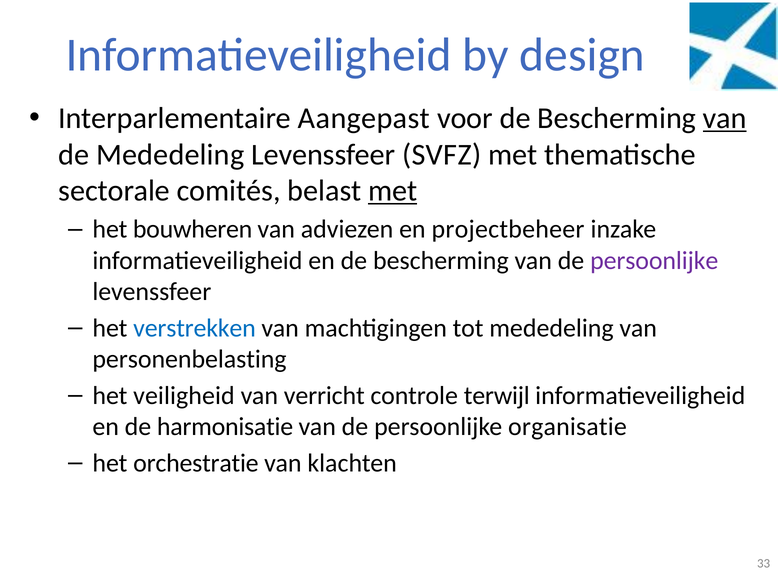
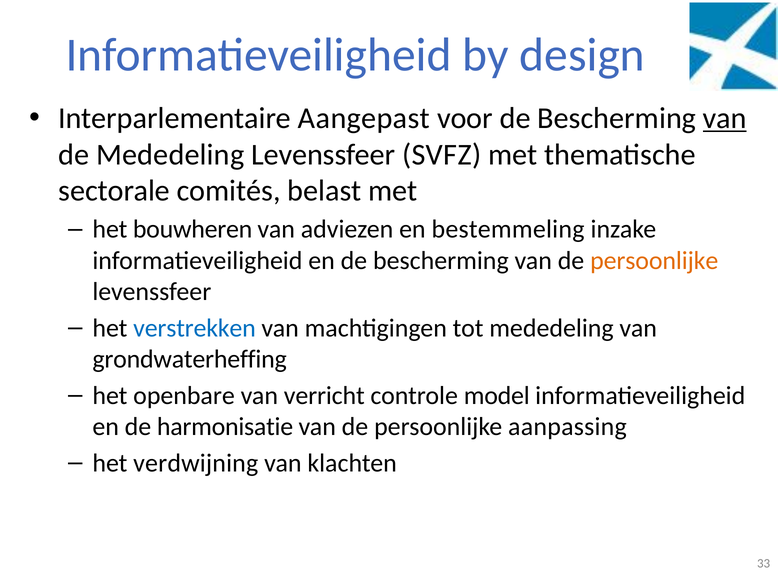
met underline: present -> none (393, 191)
projectbeheer: projectbeheer -> bestemmeling (508, 229)
persoonlijke colour: purple -> orange (654, 260)
personenbelasting: personenbelasting -> grondwaterheffing (190, 359)
veiligheid: veiligheid -> openbare (184, 395)
terwijl: terwijl -> model (497, 395)
organisatie: organisatie -> aanpassing (567, 426)
orchestratie: orchestratie -> verdwijning (196, 463)
